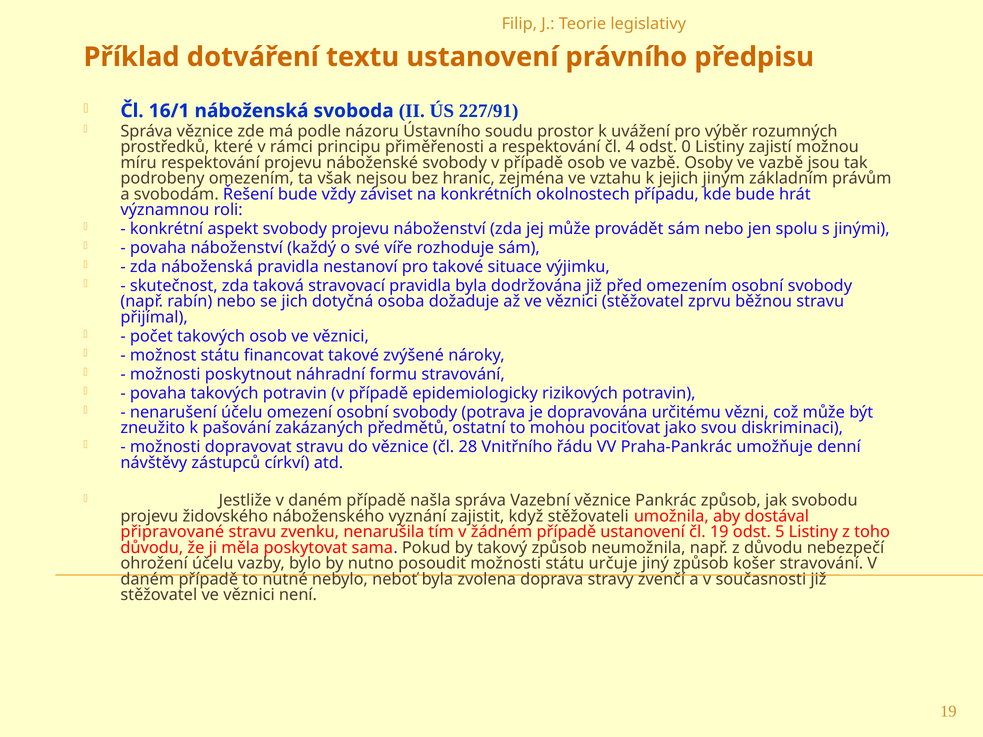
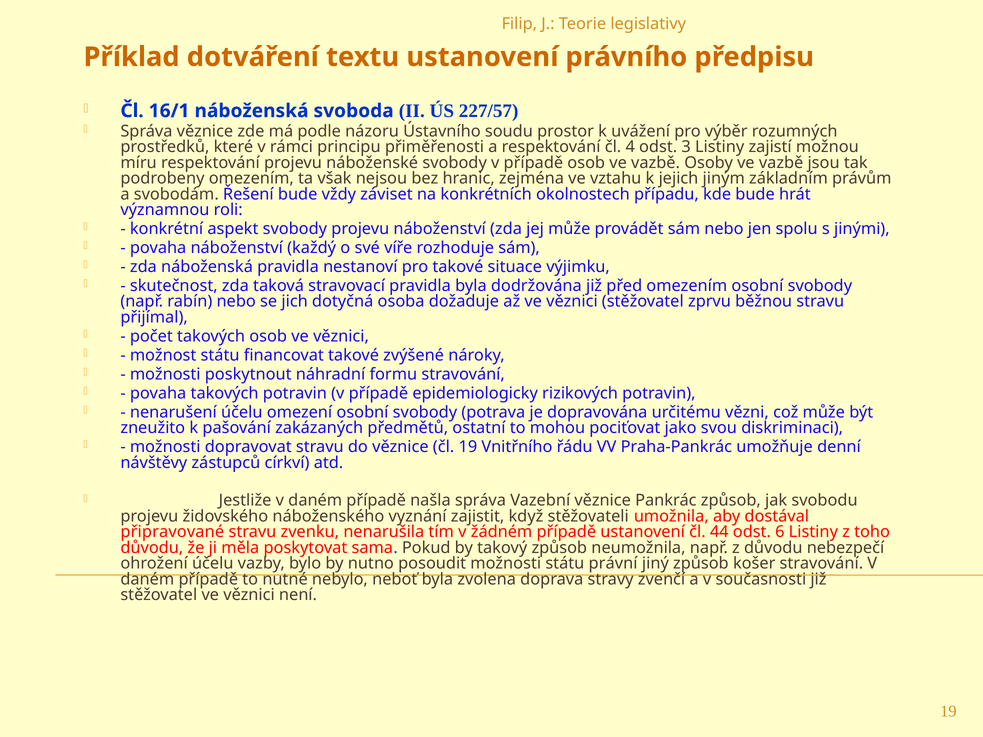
227/91: 227/91 -> 227/57 (489, 111)
0: 0 -> 3 (686, 147)
čl 28: 28 -> 19 (468, 447)
čl 19: 19 -> 44 (719, 532)
5: 5 -> 6 (780, 532)
určuje: určuje -> právní (613, 564)
